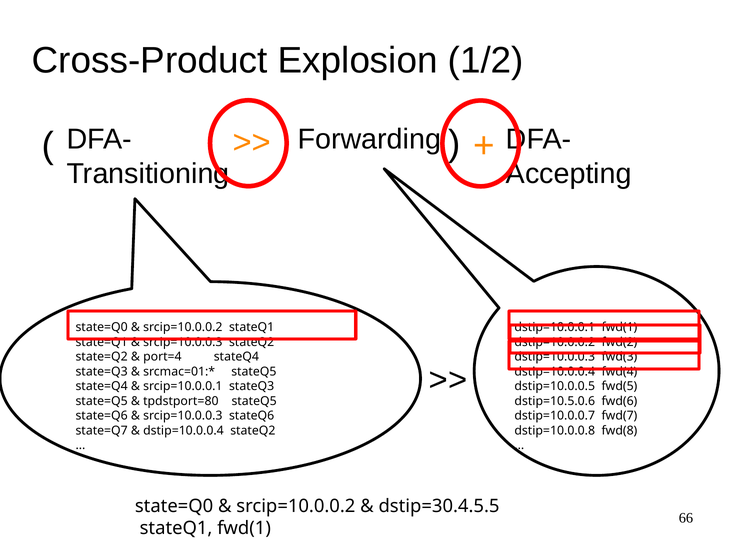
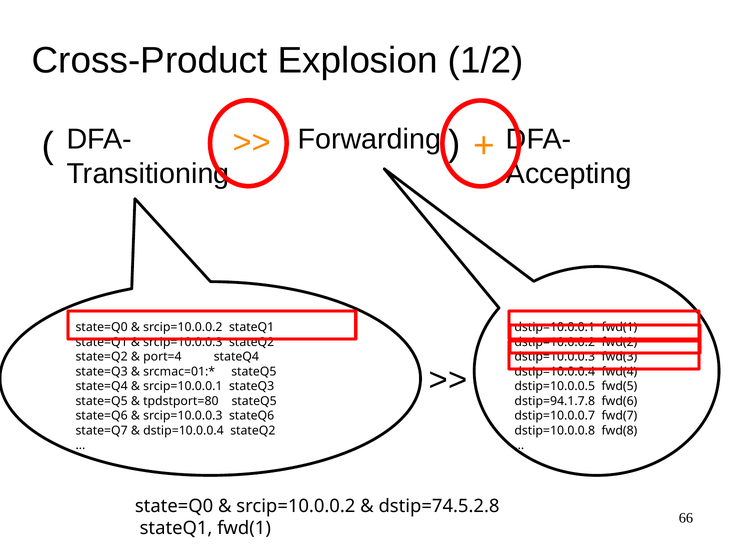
dstip=10.5.0.6: dstip=10.5.0.6 -> dstip=94.1.7.8 (555, 401)
dstip=30.4.5.5: dstip=30.4.5.5 -> dstip=74.5.2.8 (439, 506)
